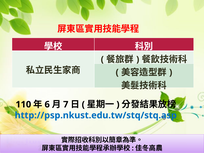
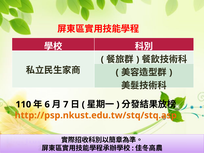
http://psp.nkust.edu.tw/stq/stq.asp colour: blue -> orange (96, 115)
